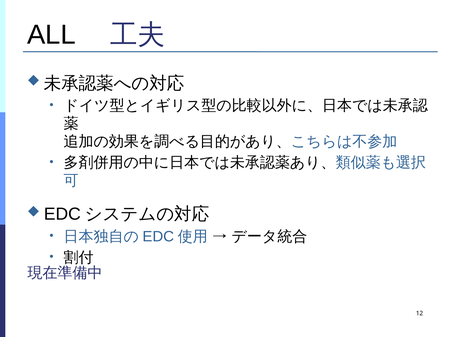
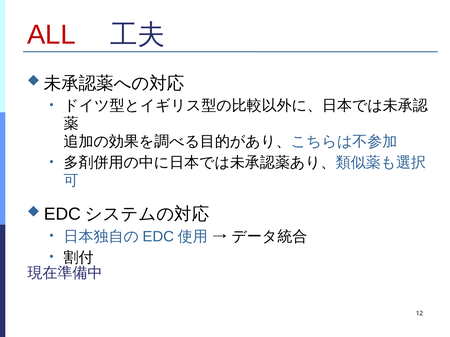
ALL colour: black -> red (51, 35)
